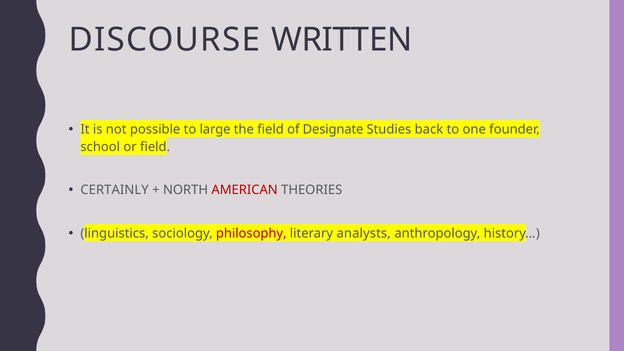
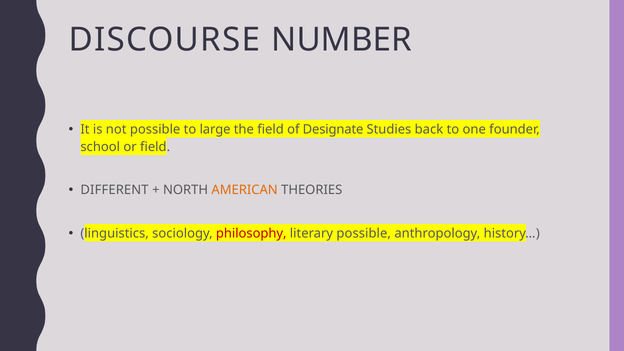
WRITTEN: WRITTEN -> NUMBER (342, 40)
CERTAINLY: CERTAINLY -> DIFFERENT (115, 190)
AMERICAN colour: red -> orange (245, 190)
literary analysts: analysts -> possible (364, 234)
